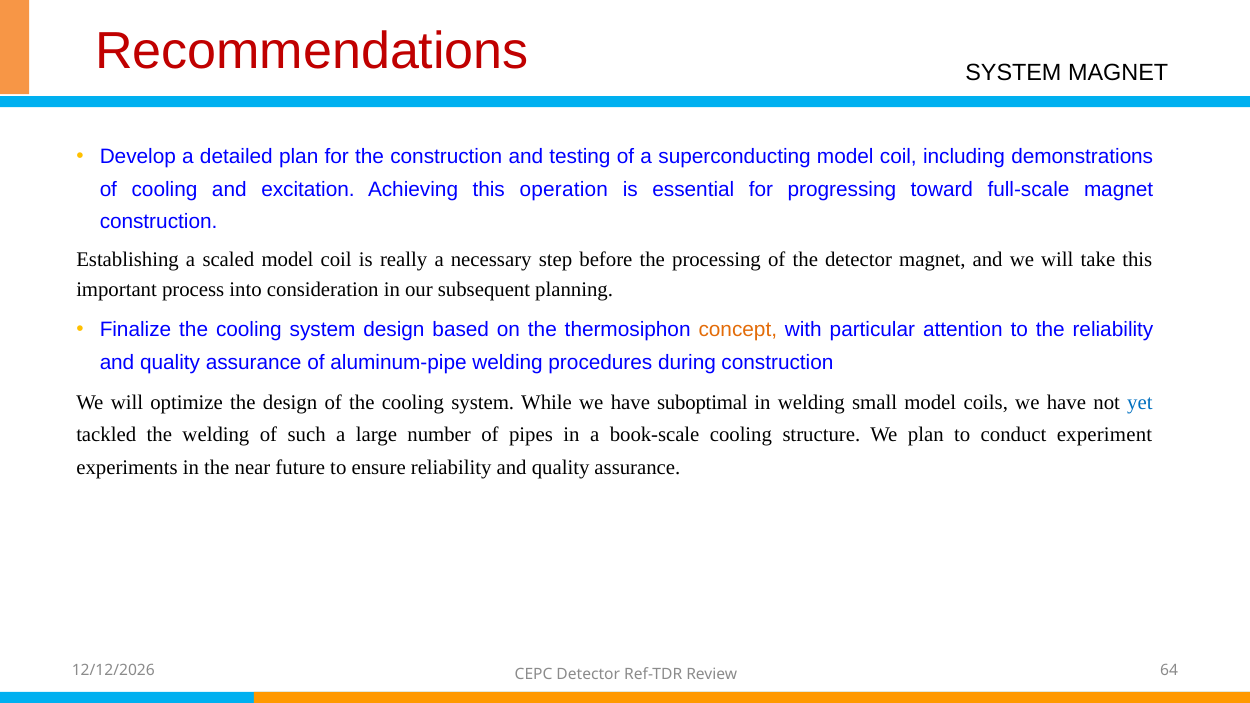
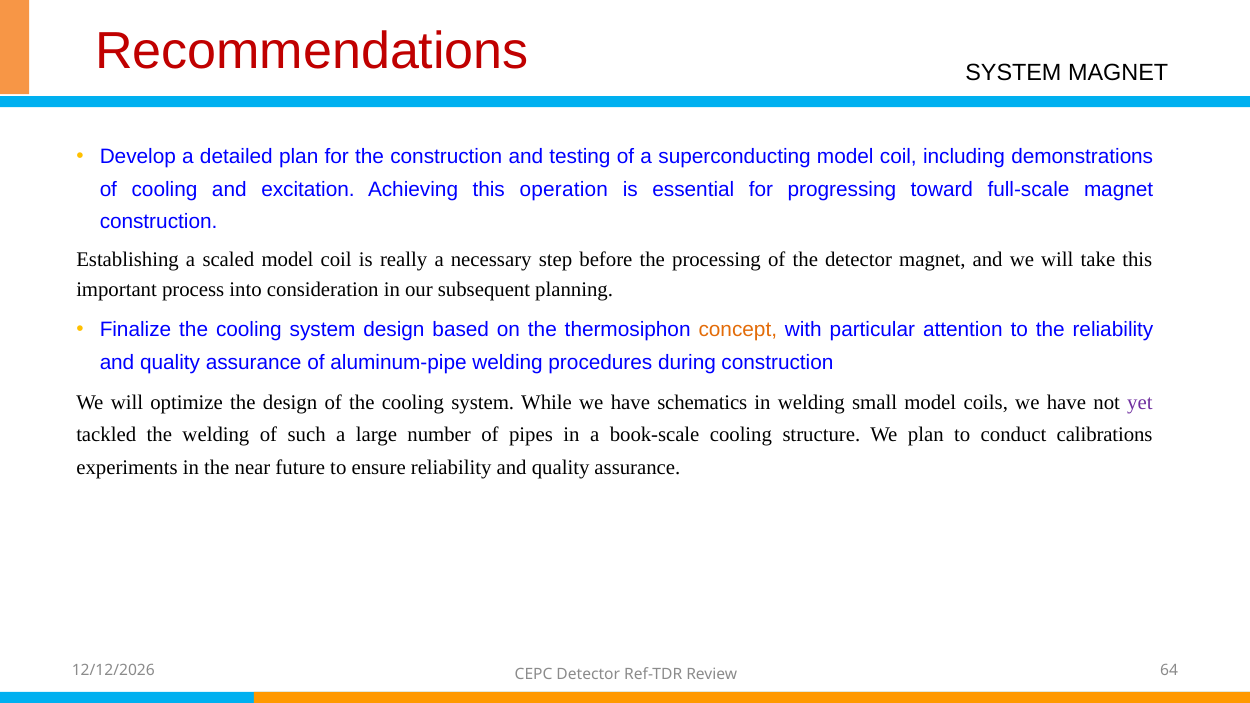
suboptimal: suboptimal -> schematics (702, 402)
yet colour: blue -> purple (1140, 402)
experiment: experiment -> calibrations (1105, 435)
